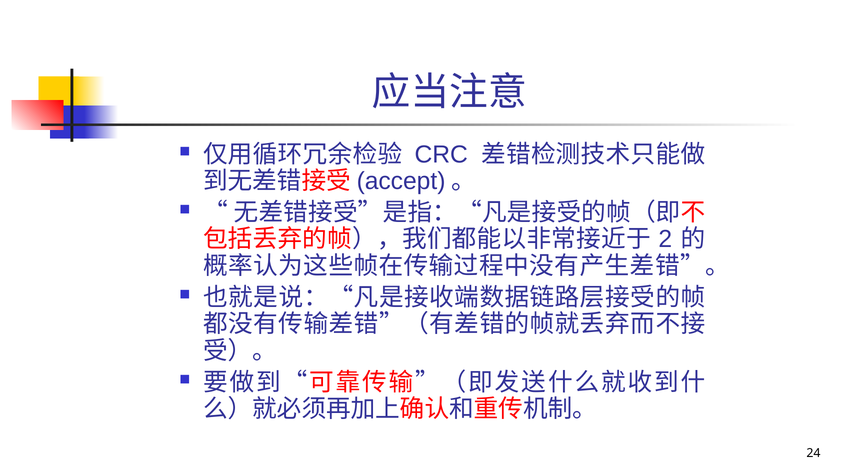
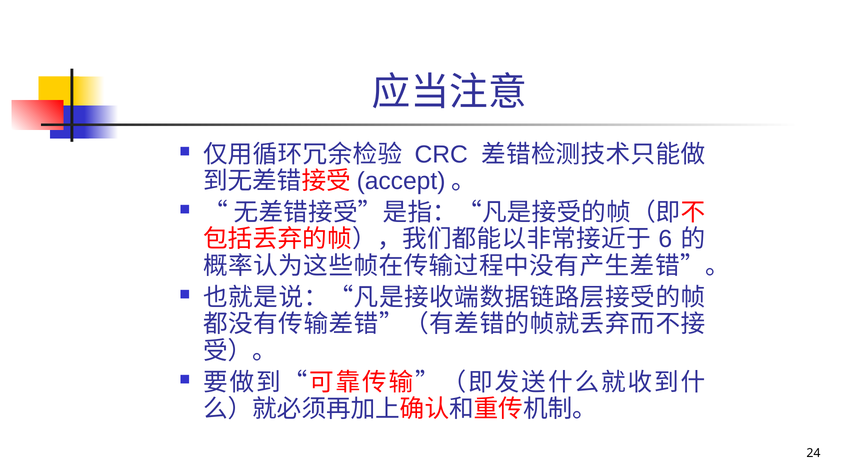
2: 2 -> 6 (665, 239)
